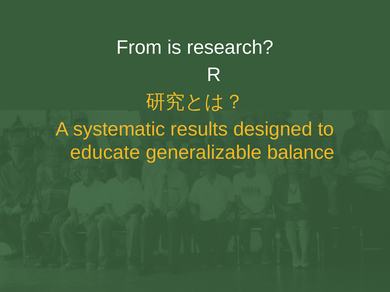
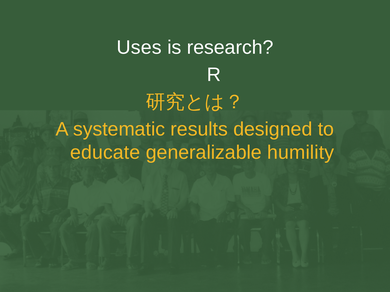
From: From -> Uses (139, 47)
balance: balance -> humility (301, 153)
